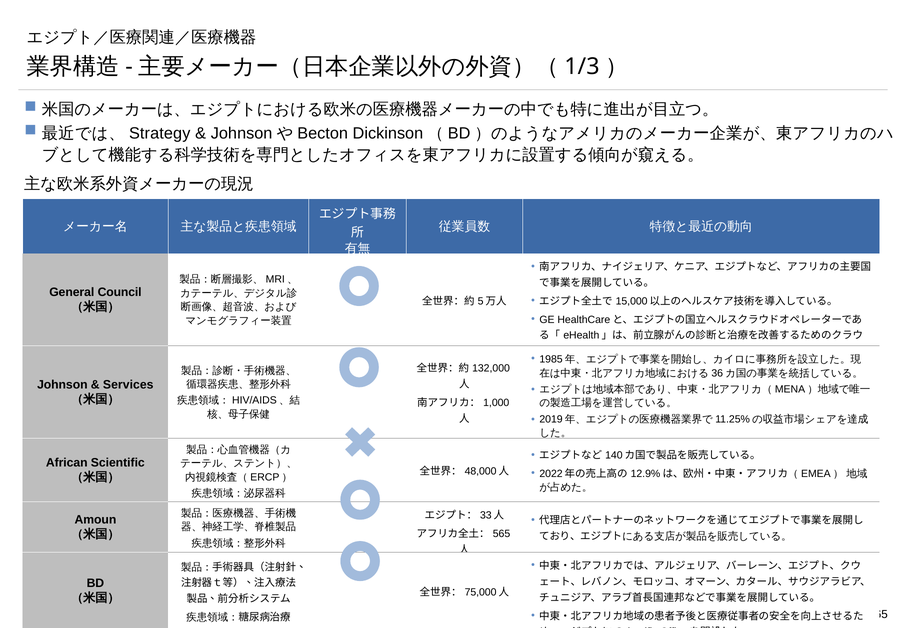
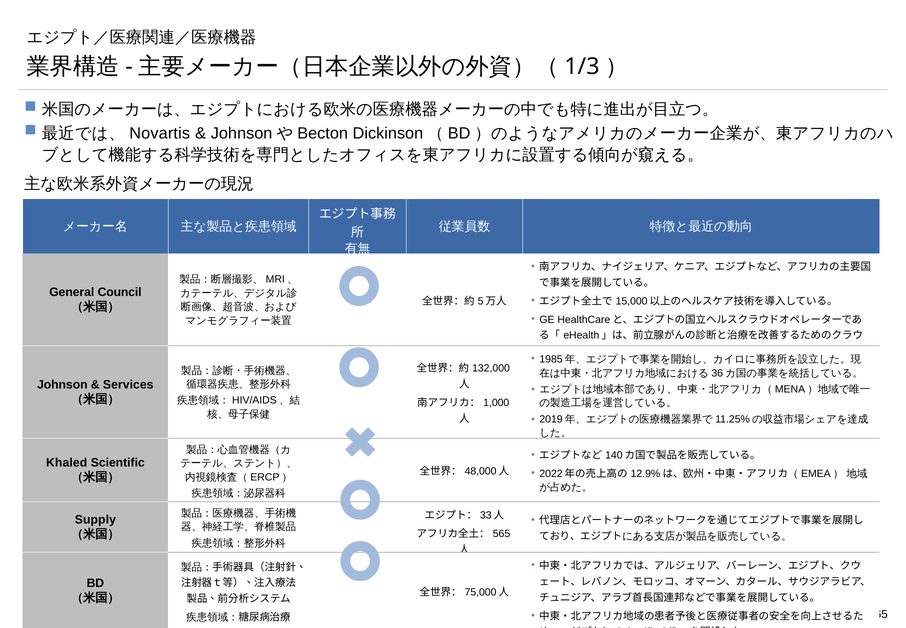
Strategy: Strategy -> Novartis (160, 133)
African: African -> Khaled (67, 462)
Amoun: Amoun -> Supply (95, 519)
